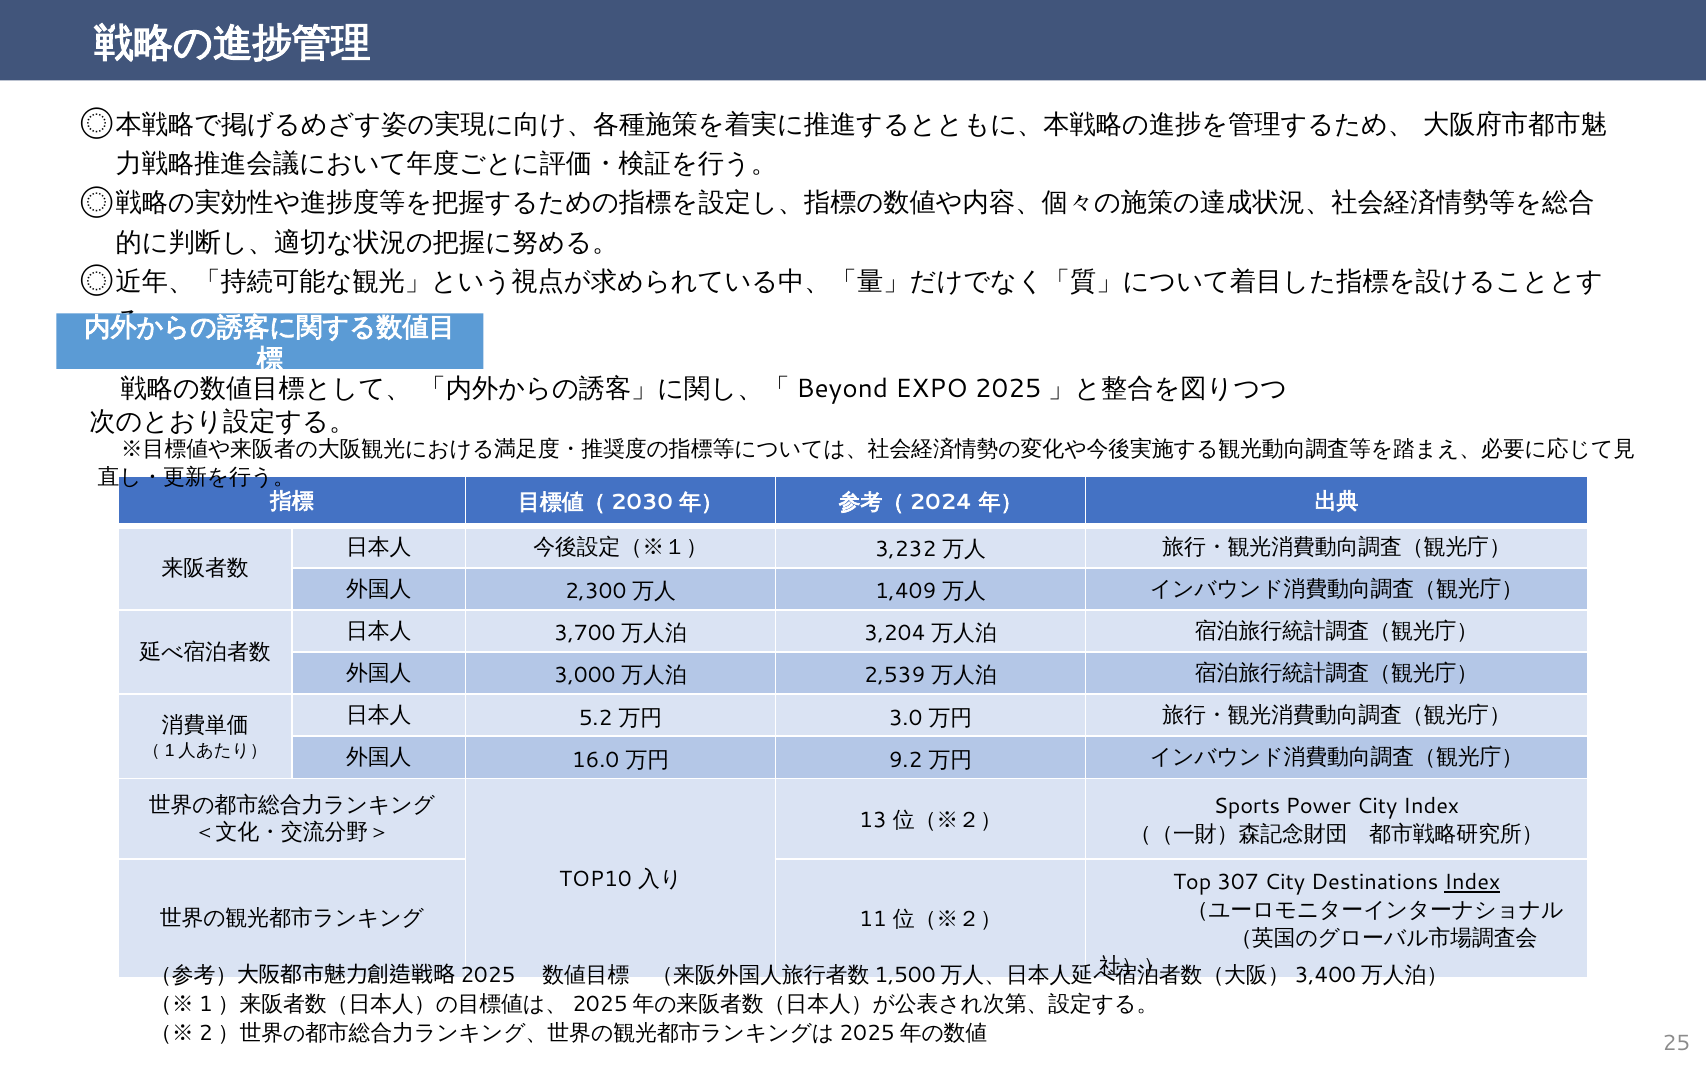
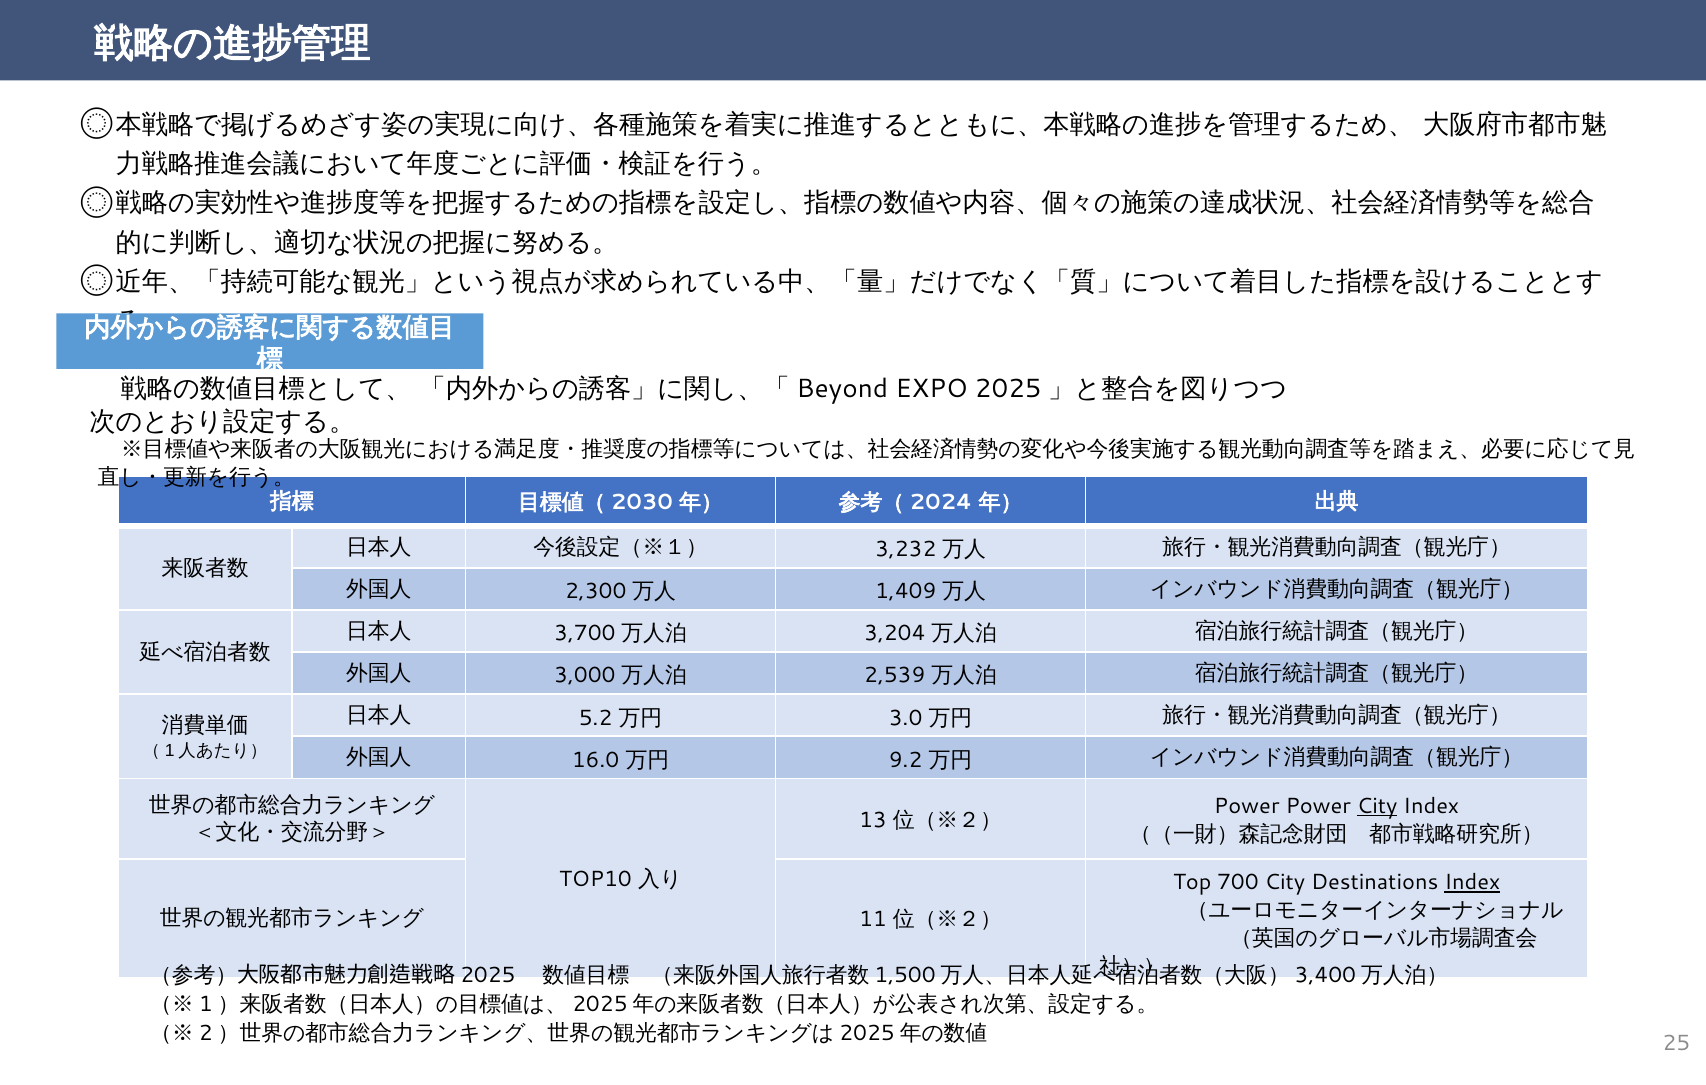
Sports: Sports -> Power (1247, 806)
City underline: none -> present (1377, 806)
307: 307 -> 700 (1238, 883)
